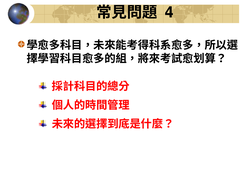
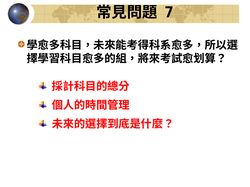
4: 4 -> 7 (169, 13)
